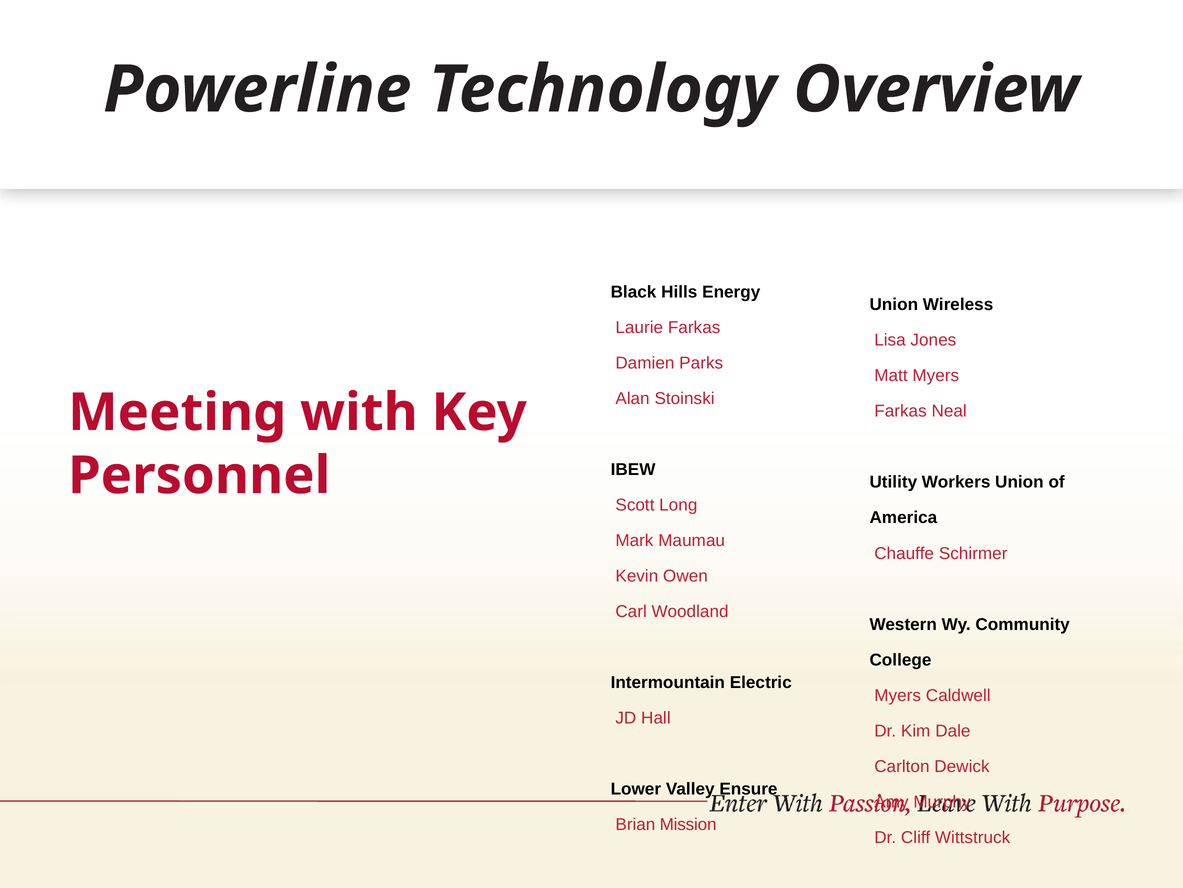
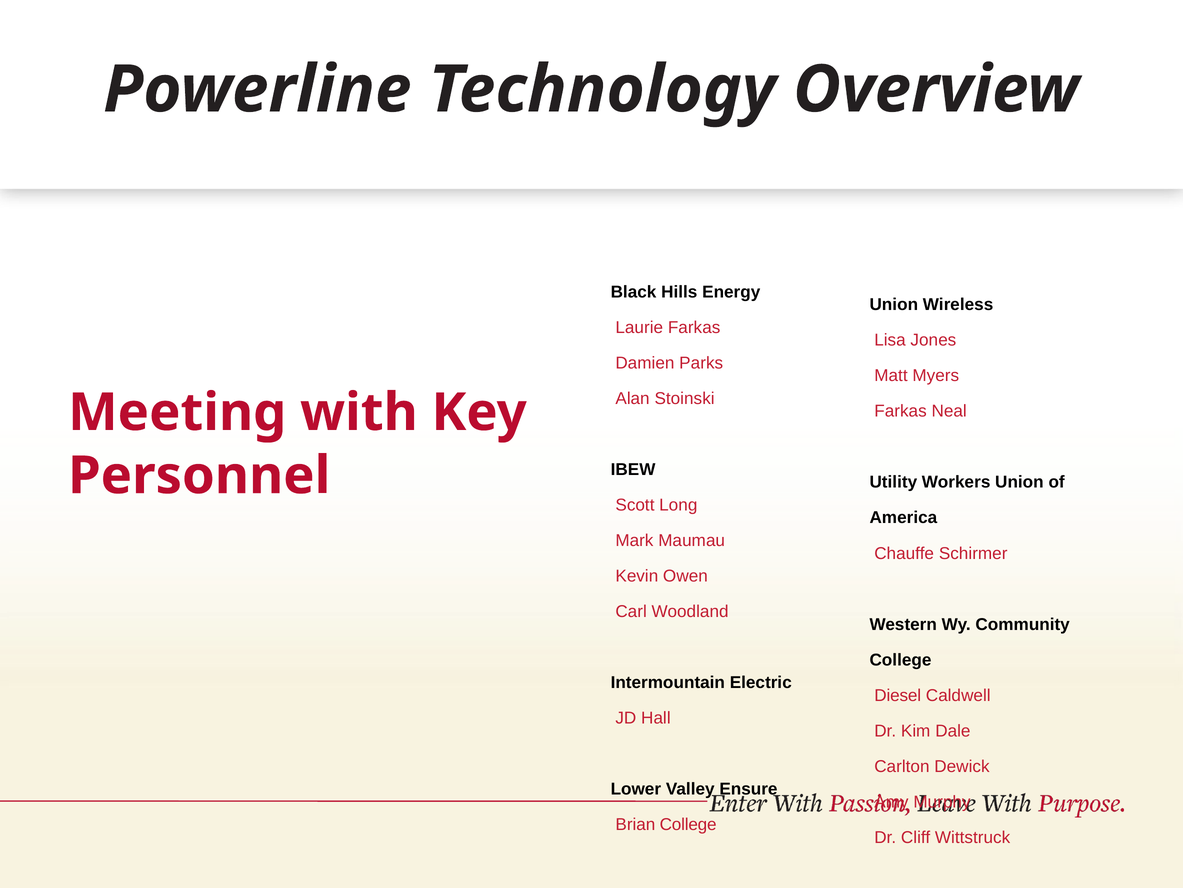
Myers: Myers -> Diesel (898, 695)
Brian Mission: Mission -> College (688, 824)
